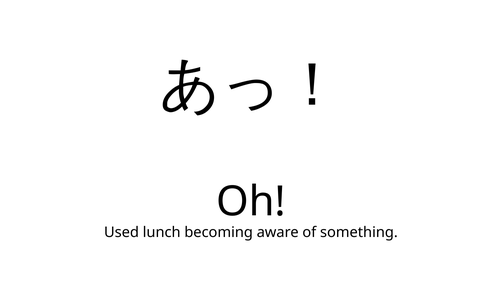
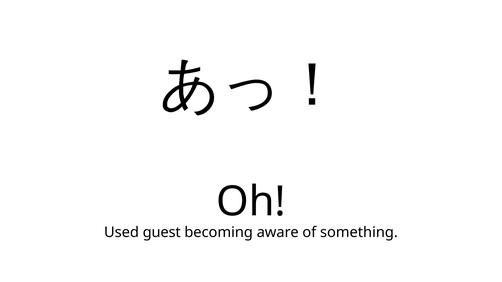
lunch: lunch -> guest (162, 233)
